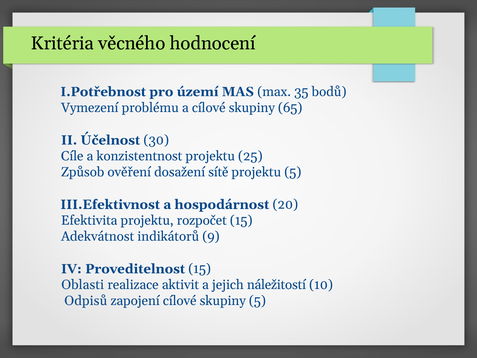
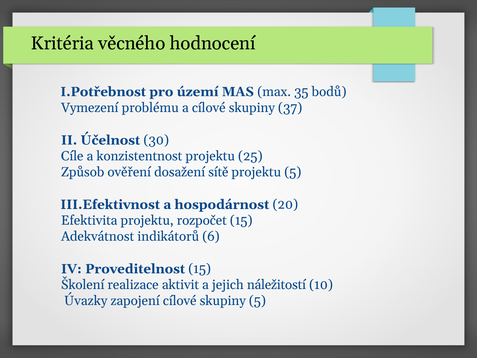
65: 65 -> 37 (290, 108)
9: 9 -> 6 (211, 236)
Oblasti: Oblasti -> Školení (83, 285)
Odpisů: Odpisů -> Úvazky (86, 301)
